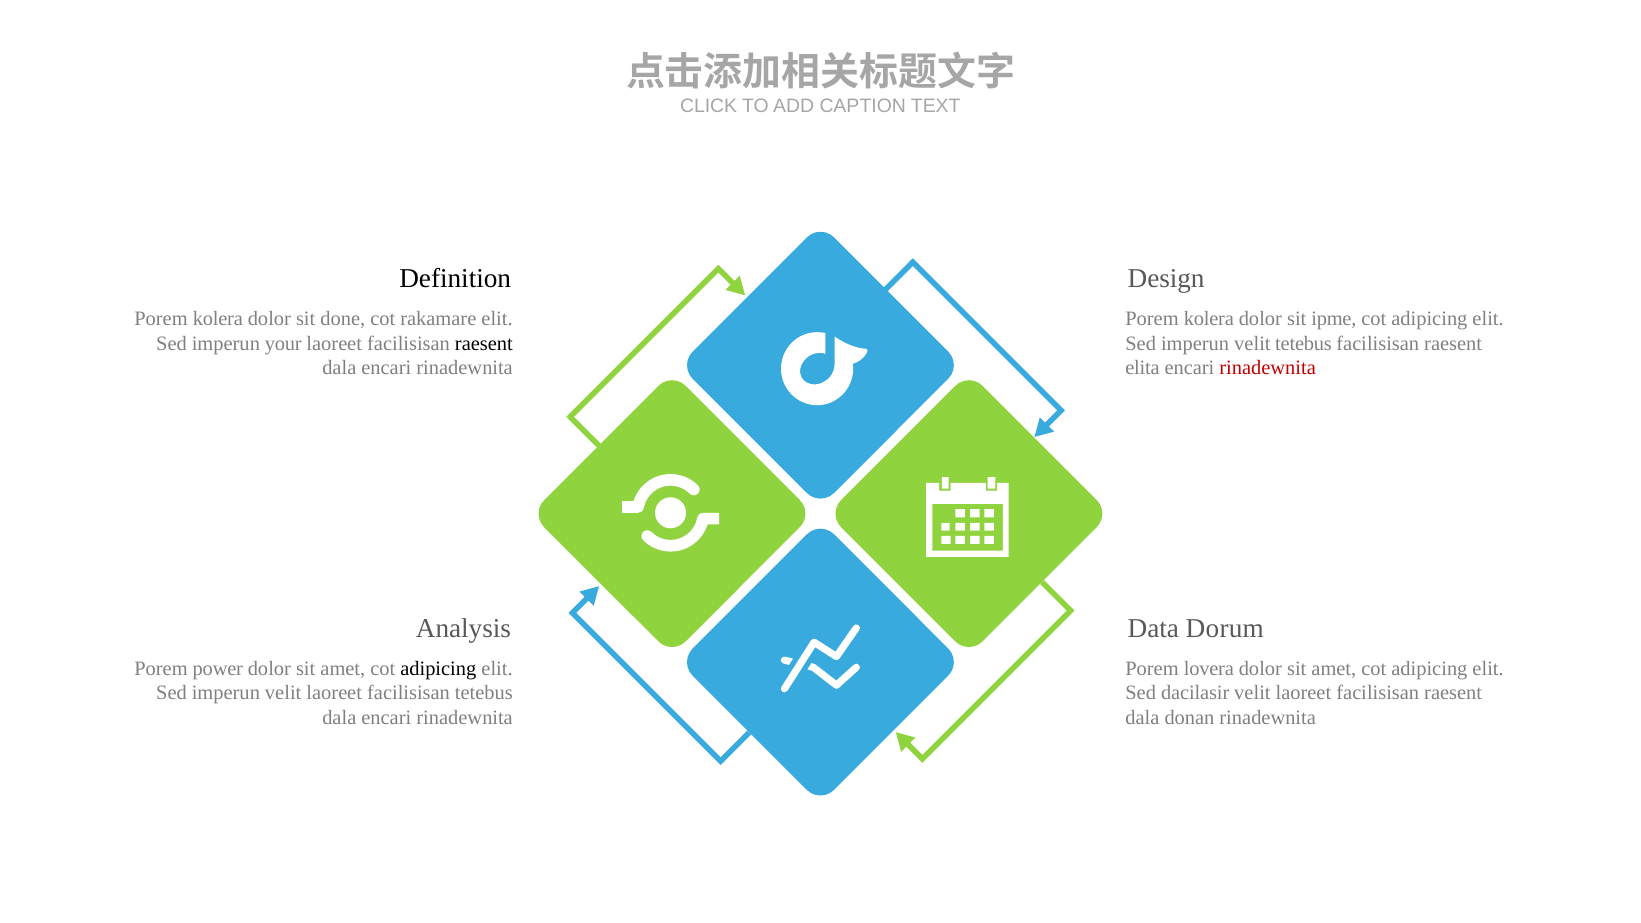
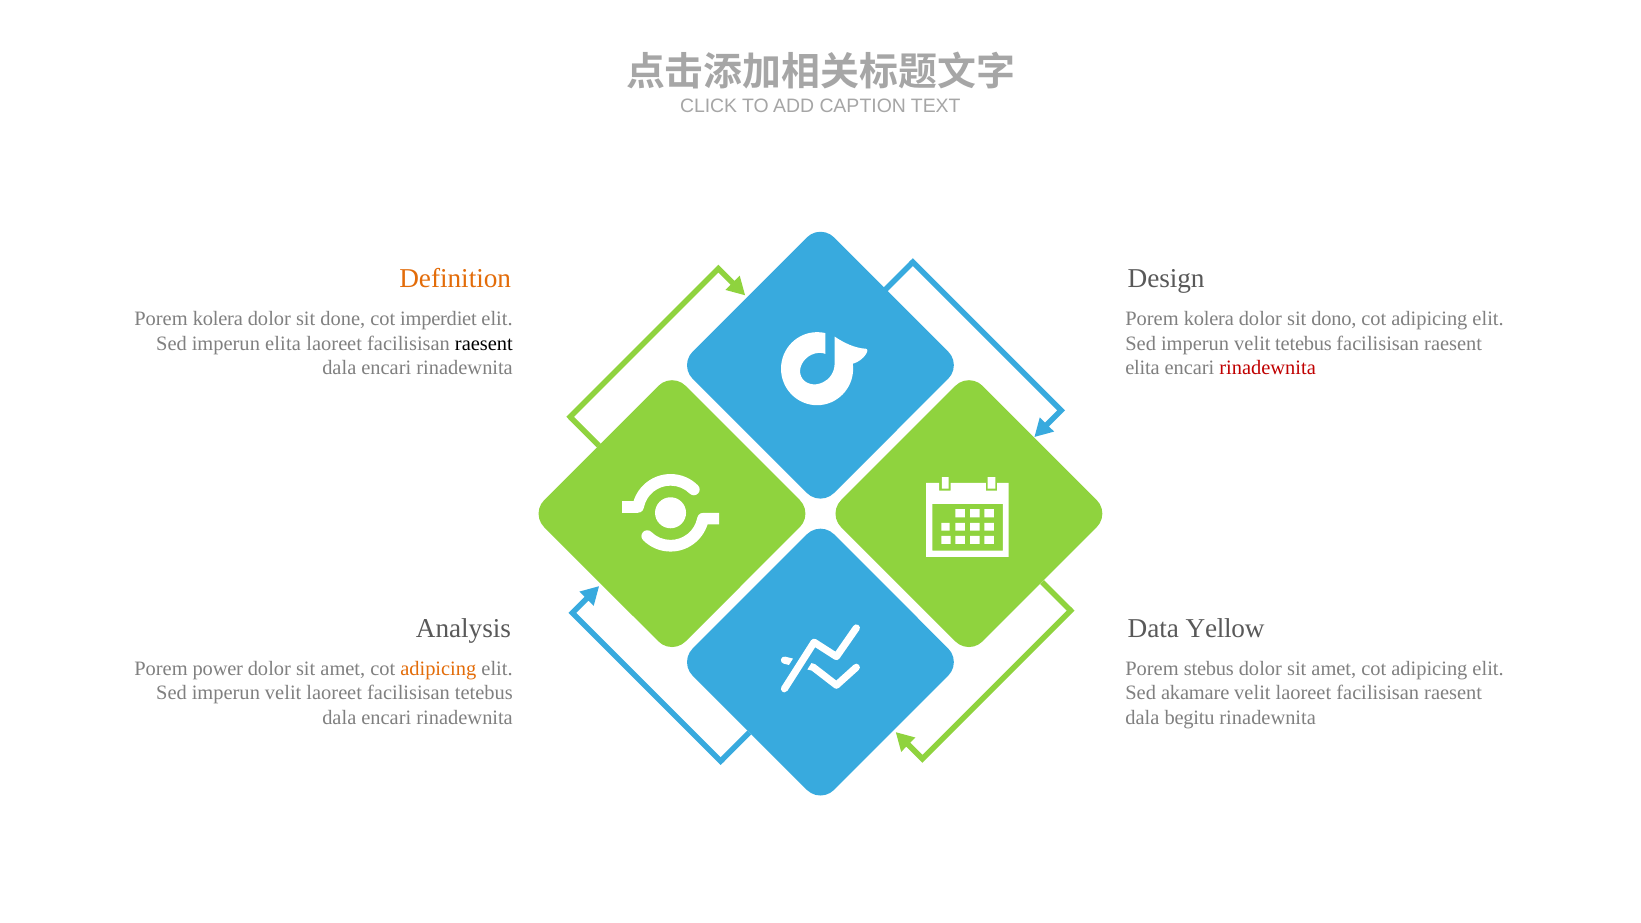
Definition colour: black -> orange (455, 279)
rakamare: rakamare -> imperdiet (438, 319)
ipme: ipme -> dono (1334, 319)
imperun your: your -> elita (283, 343)
Dorum: Dorum -> Yellow (1225, 629)
adipicing colour: black -> orange (438, 669)
lovera: lovera -> stebus (1209, 669)
dacilasir: dacilasir -> akamare (1195, 693)
donan: donan -> begitu (1190, 718)
